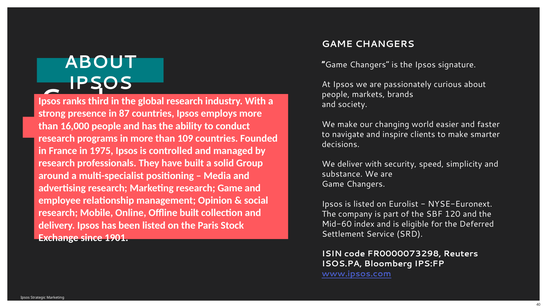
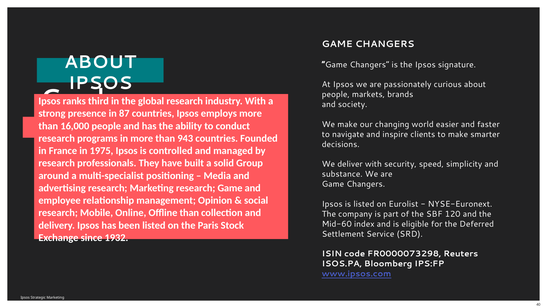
109: 109 -> 943 (185, 138)
Offline built: built -> than (189, 213)
1901: 1901 -> 1932 (116, 237)
